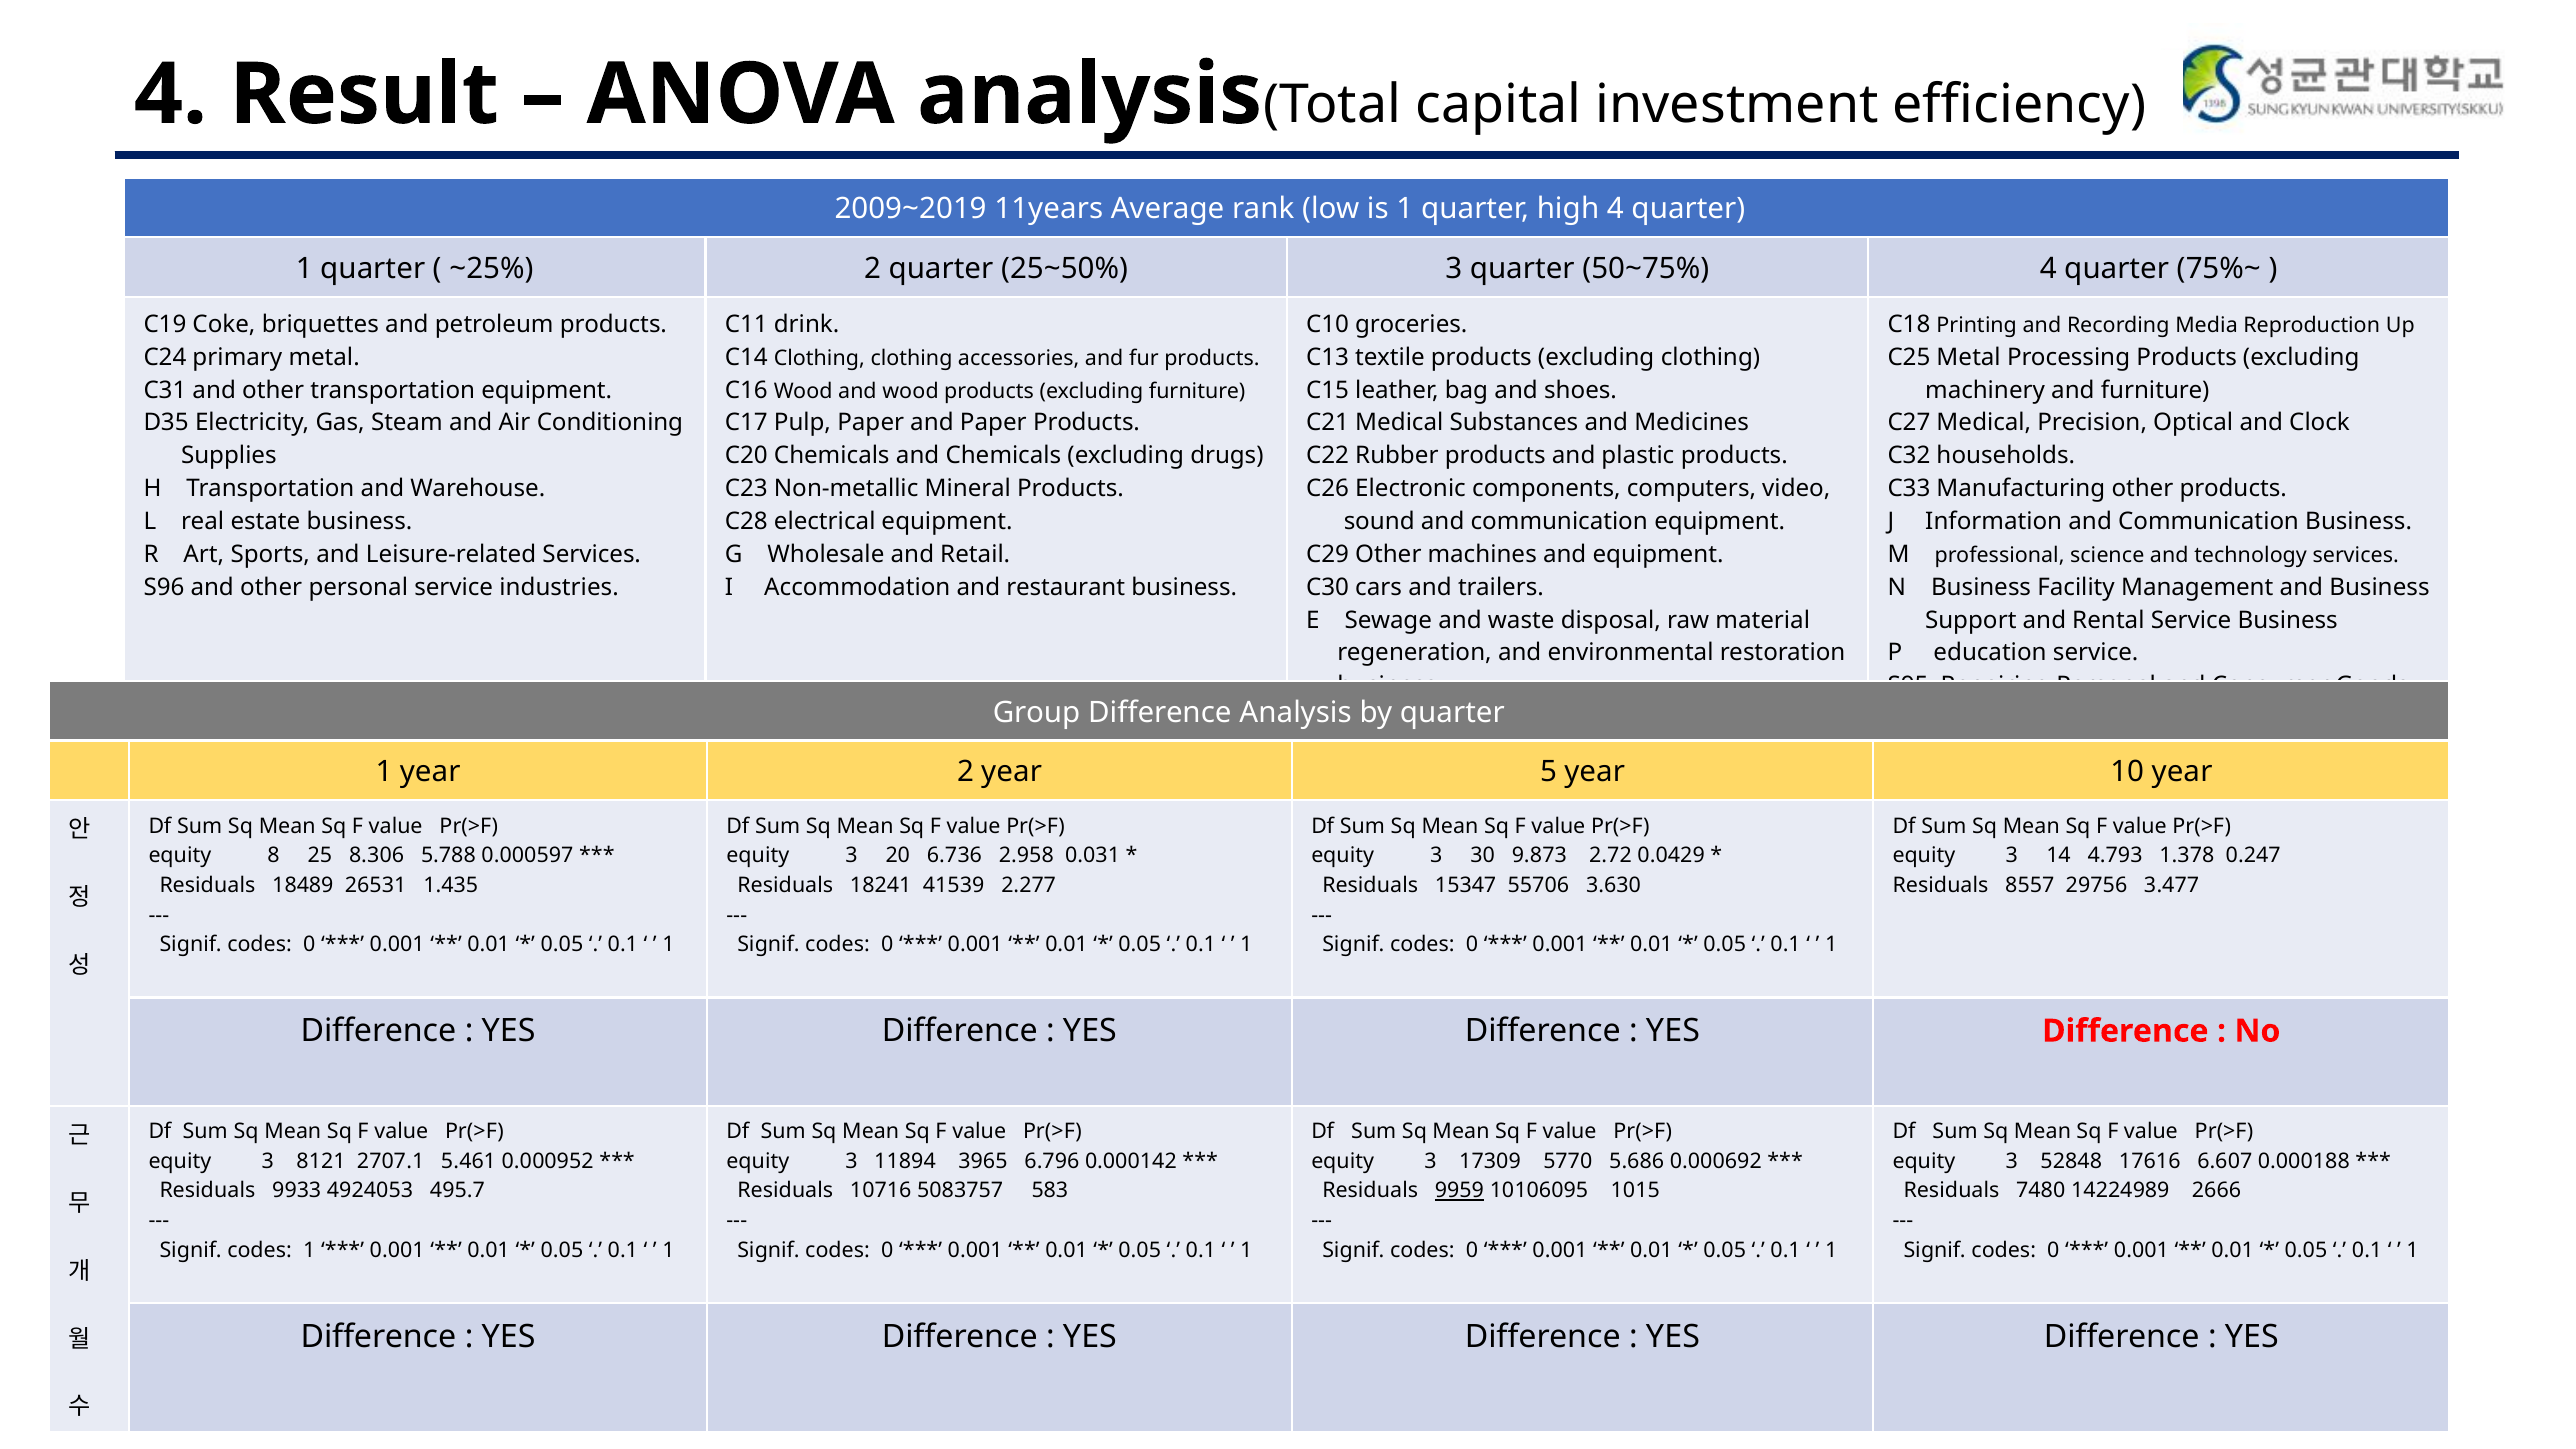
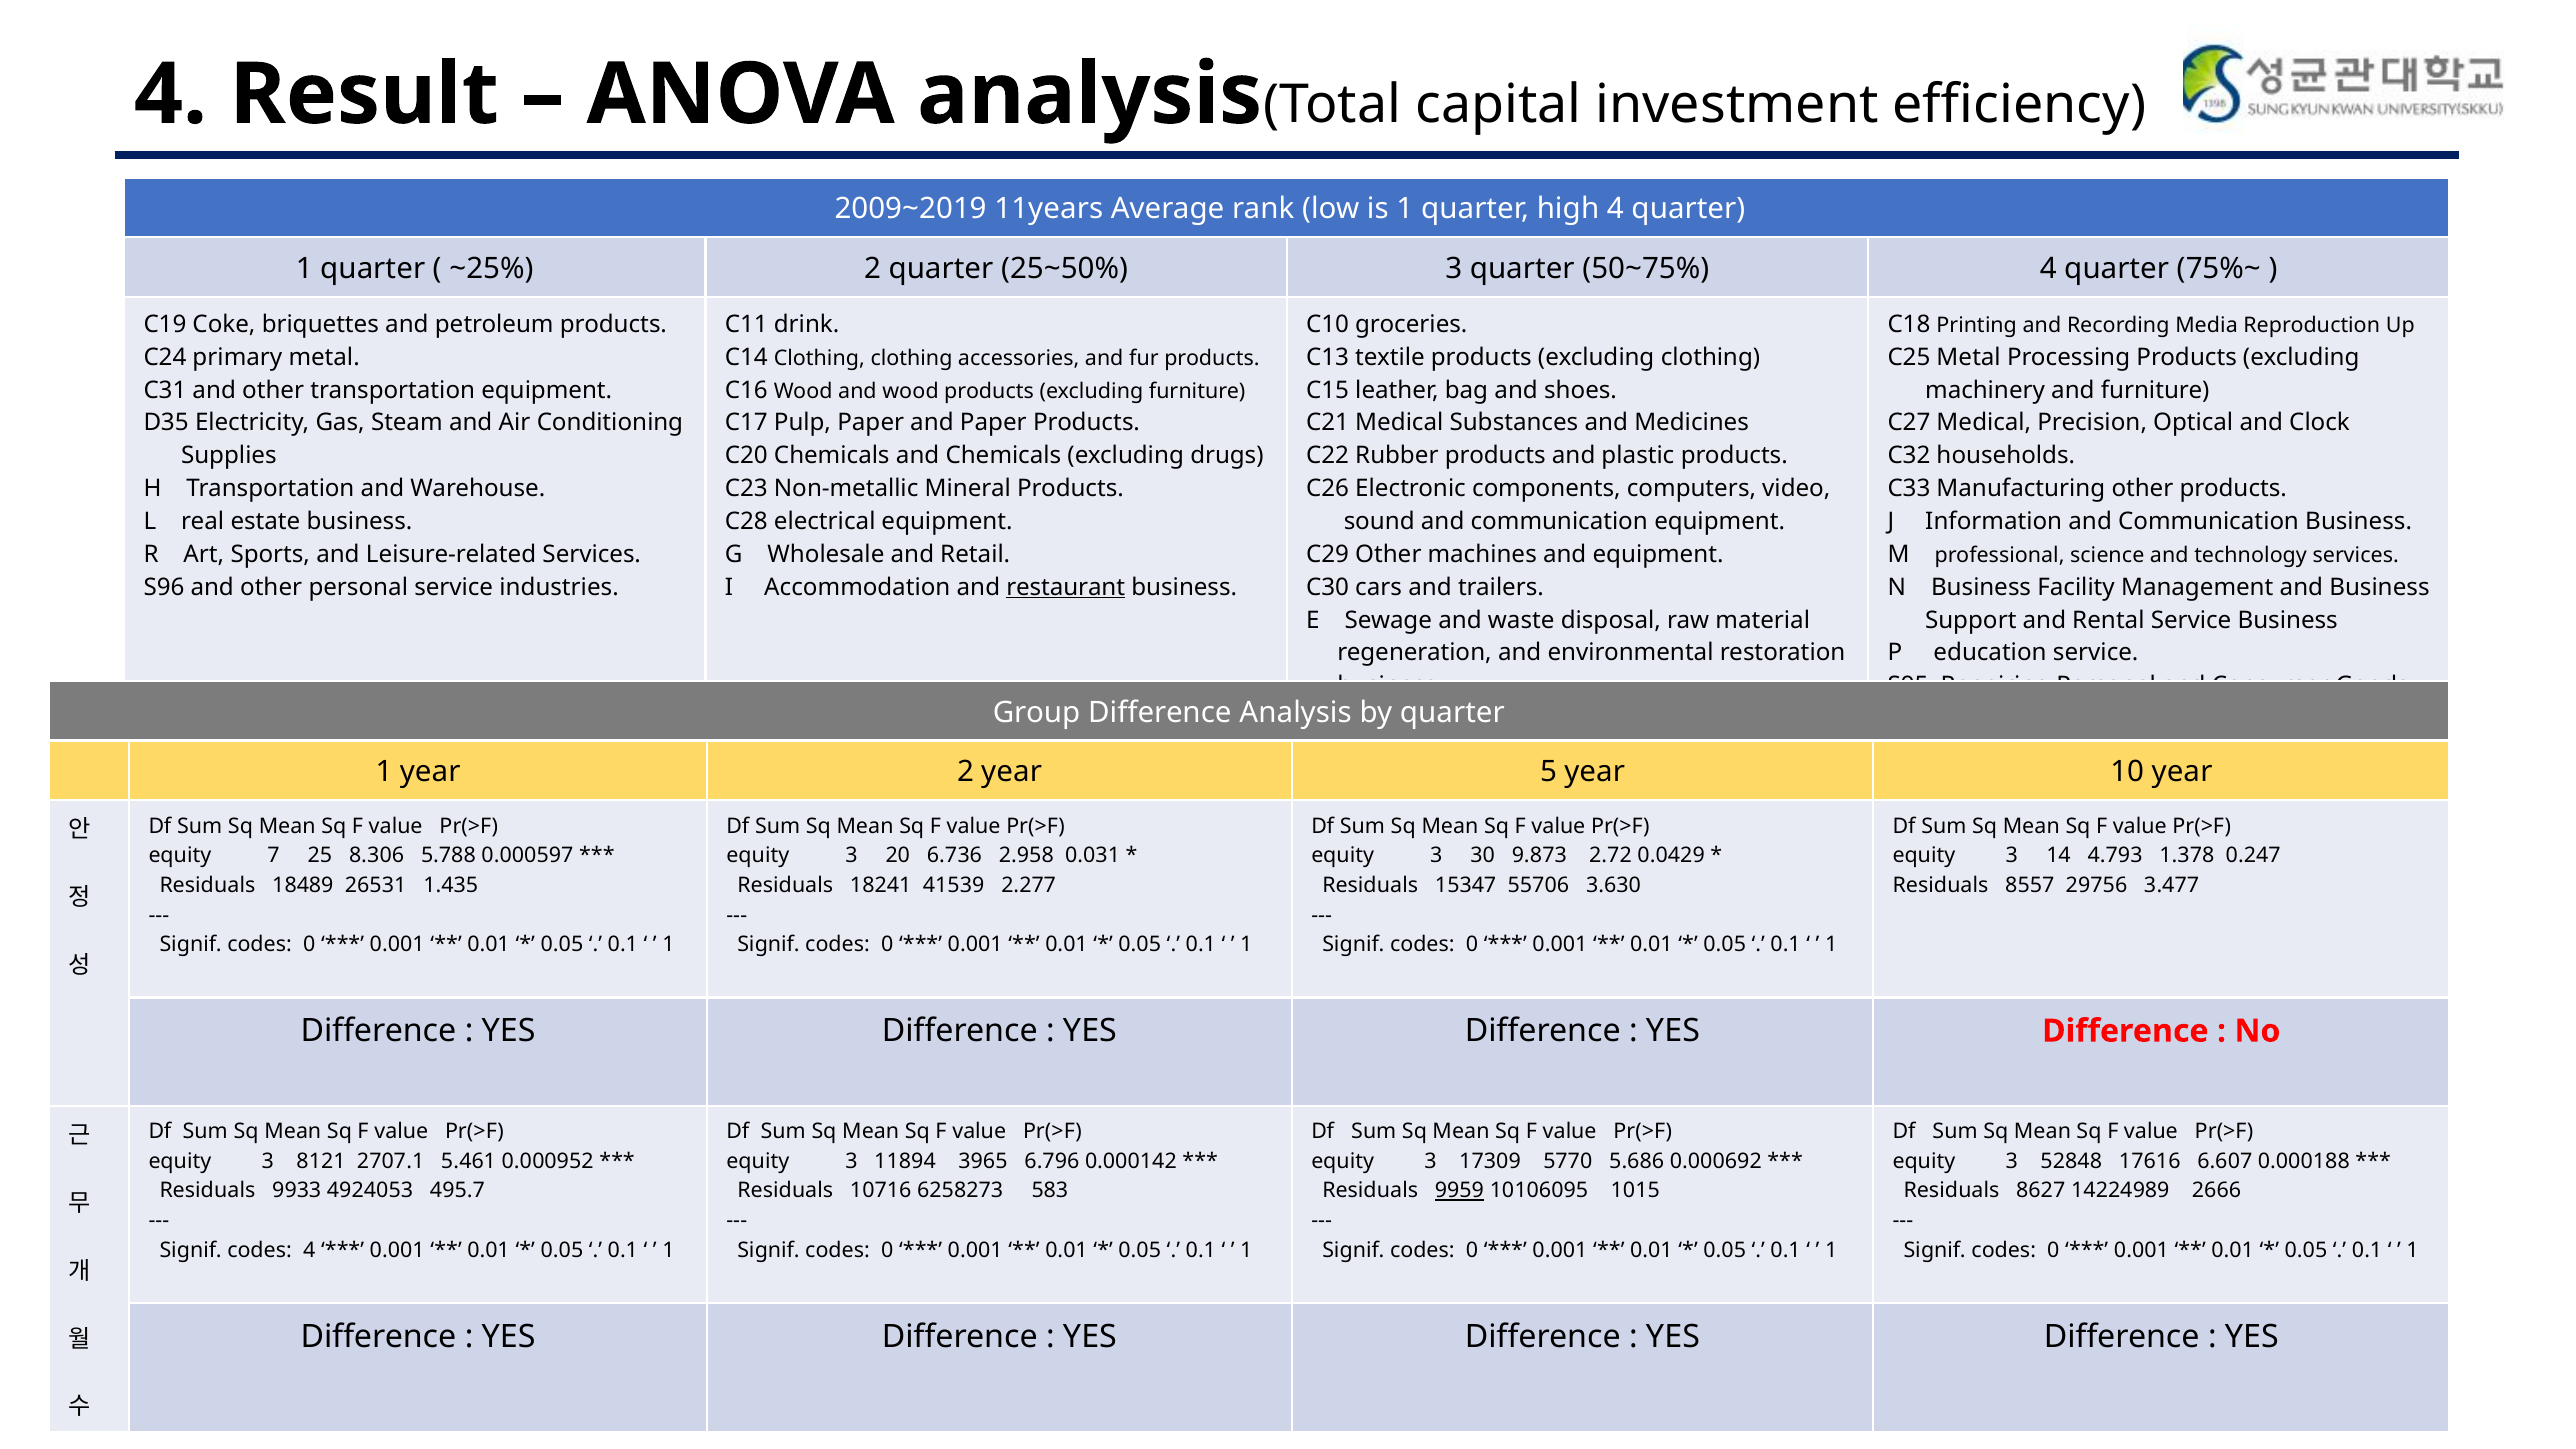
restaurant underline: none -> present (1066, 587)
8: 8 -> 7 (274, 856)
5083757: 5083757 -> 6258273 (960, 1191)
7480: 7480 -> 8627 (2041, 1191)
codes 1: 1 -> 4 (309, 1250)
